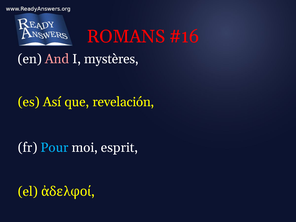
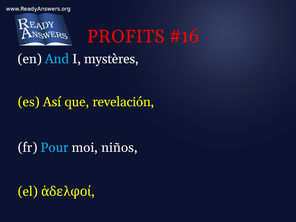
ROMANS: ROMANS -> PROFITS (126, 37)
And colour: pink -> light blue (57, 59)
esprit: esprit -> niños (119, 147)
